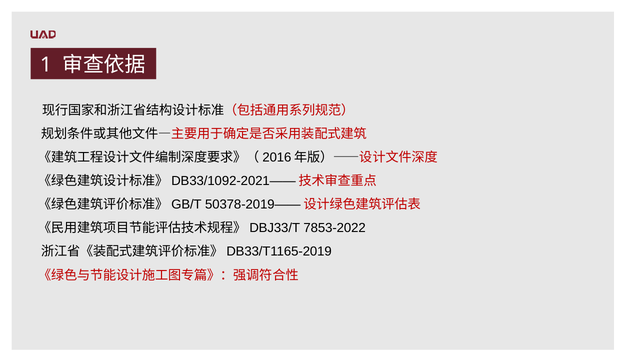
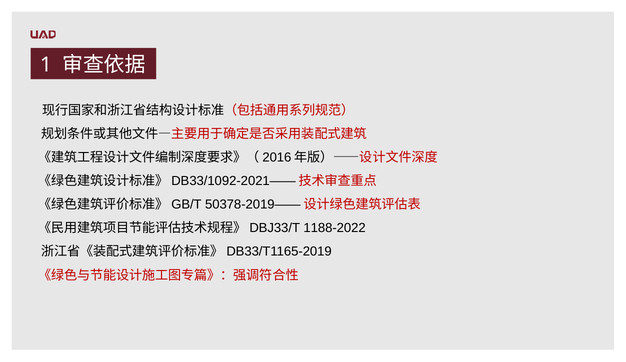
7853-2022: 7853-2022 -> 1188-2022 (335, 229)
